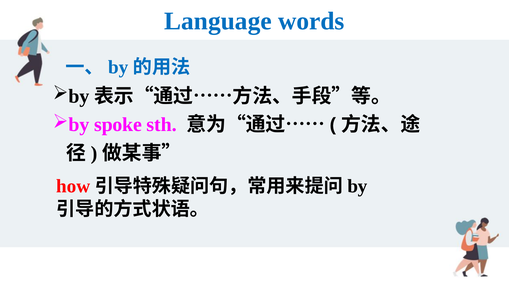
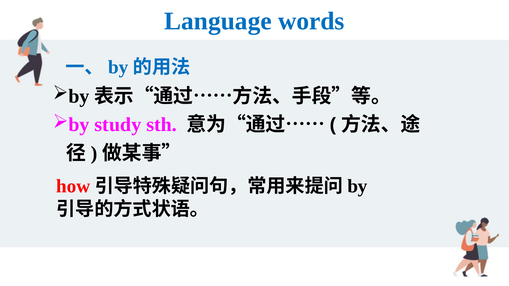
spoke: spoke -> study (118, 125)
